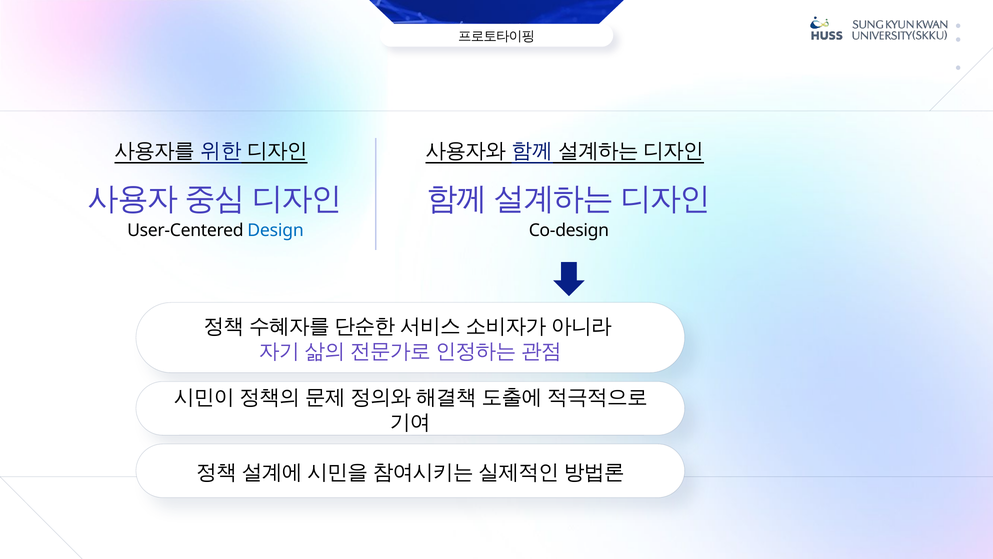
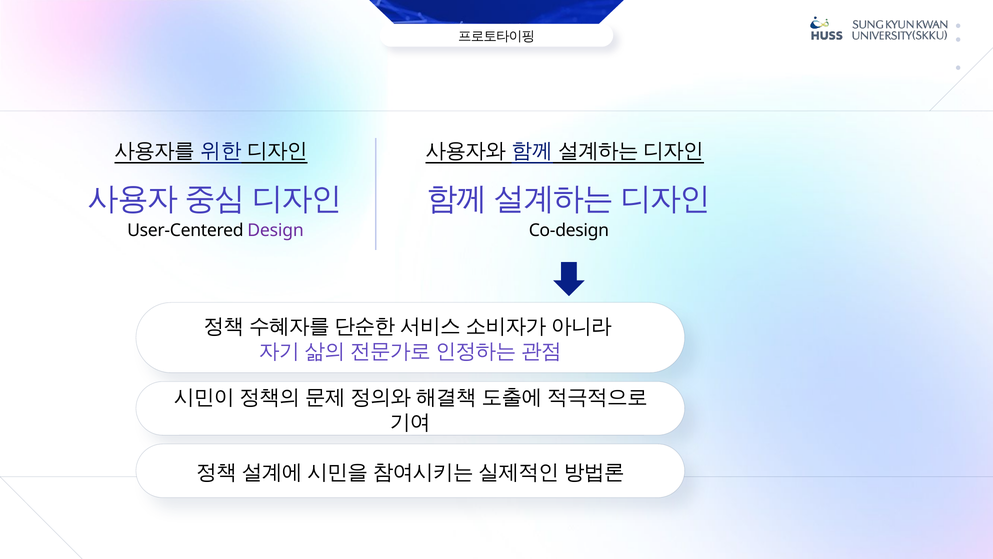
Design colour: blue -> purple (276, 230)
